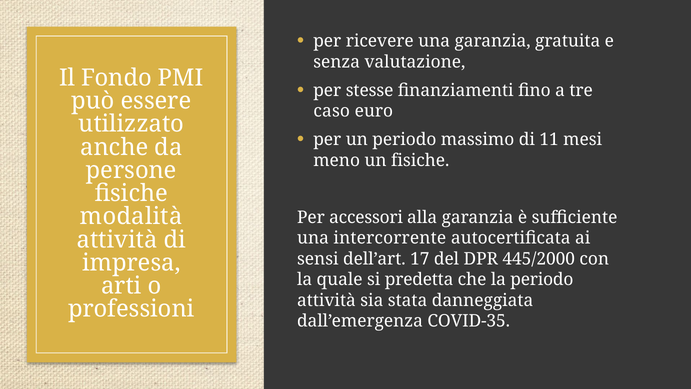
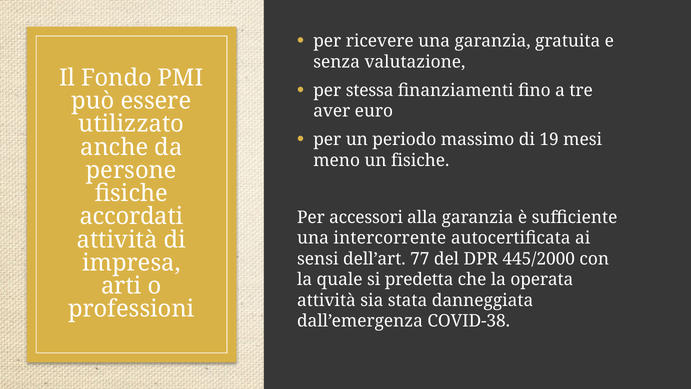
stesse: stesse -> stessa (370, 90)
caso: caso -> aver (332, 111)
11: 11 -> 19 (549, 140)
modalità: modalità -> accordati (131, 216)
17: 17 -> 77 (420, 259)
la periodo: periodo -> operata (542, 279)
COVID-35: COVID-35 -> COVID-38 (469, 321)
